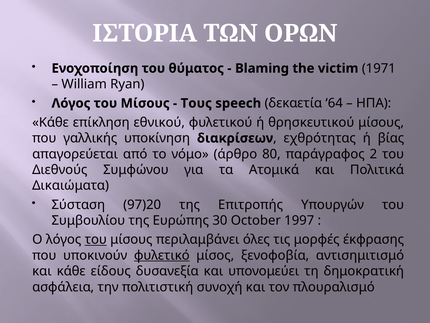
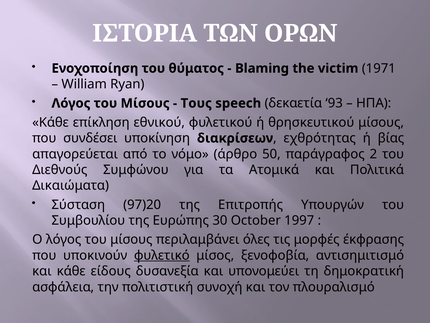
64: 64 -> 93 (334, 103)
γαλλικής: γαλλικής -> συνδέσει (90, 138)
80: 80 -> 50 (271, 154)
του underline: present -> none (96, 239)
